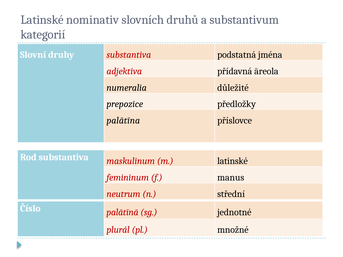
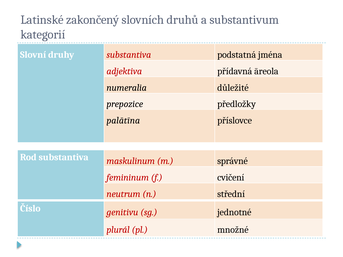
nominativ: nominativ -> zakončený (93, 20)
m latinské: latinské -> správné (232, 161)
manus: manus -> cvičení (231, 178)
palātīnā: palātīnā -> genitivu (122, 212)
